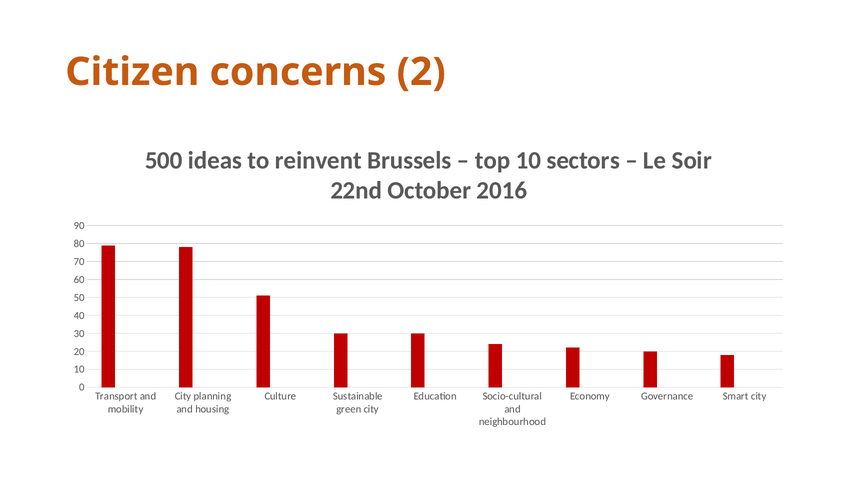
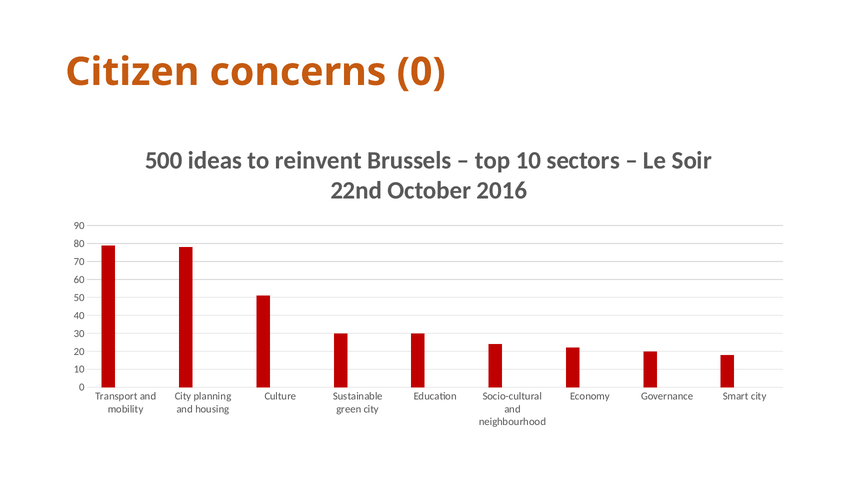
concerns 2: 2 -> 0 (421, 72)
